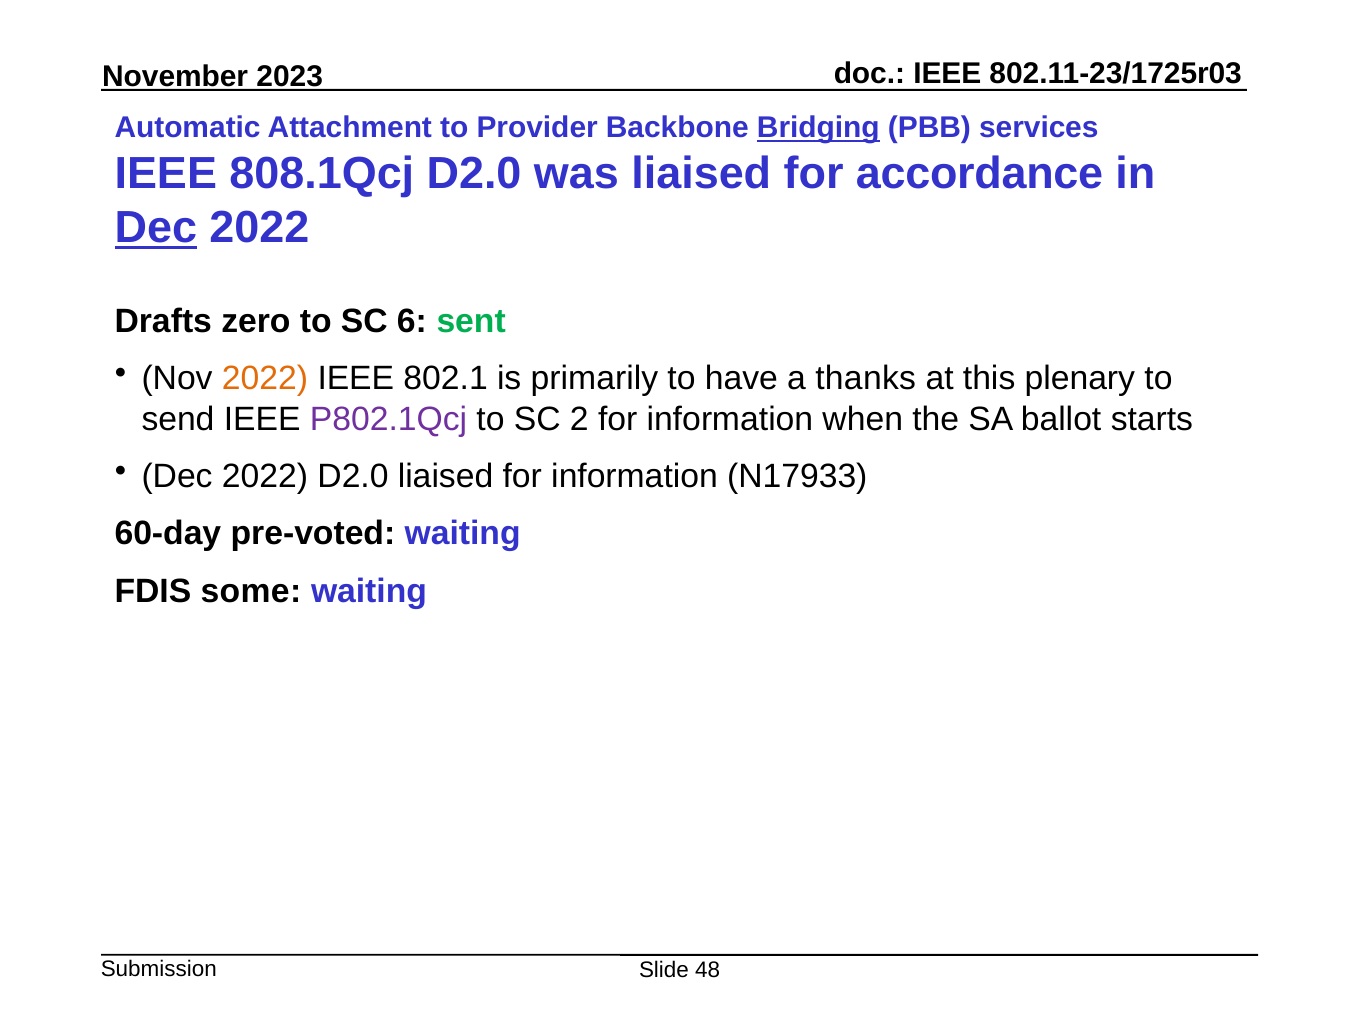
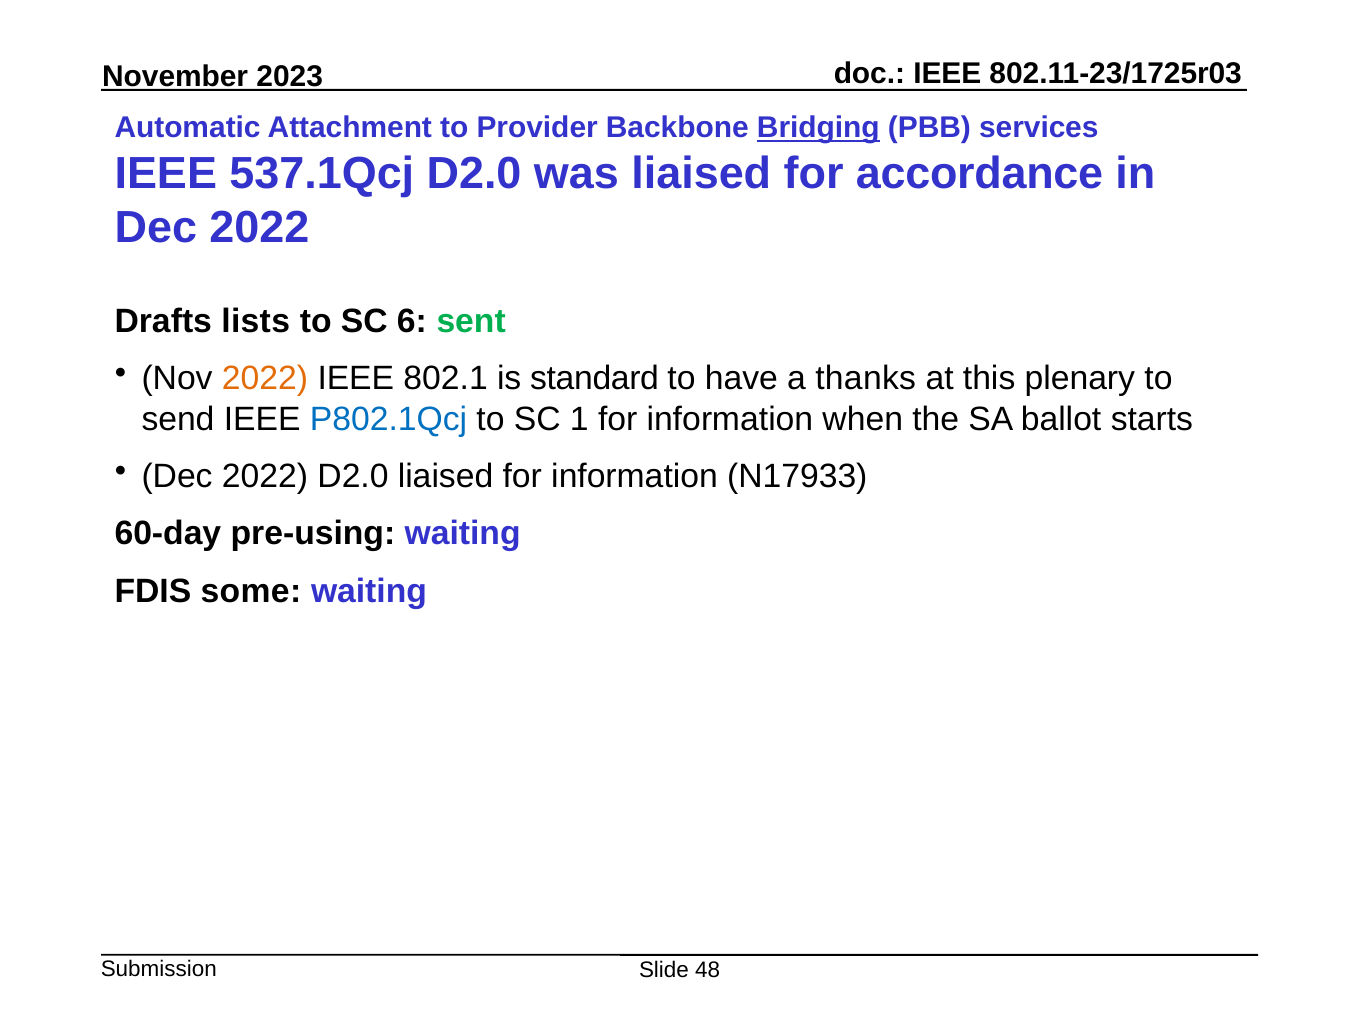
808.1Qcj: 808.1Qcj -> 537.1Qcj (322, 174)
Dec underline: present -> none (156, 228)
zero: zero -> lists (256, 321)
primarily: primarily -> standard (595, 379)
P802.1Qcj colour: purple -> blue (389, 419)
2: 2 -> 1 (579, 419)
pre-voted: pre-voted -> pre-using (313, 534)
